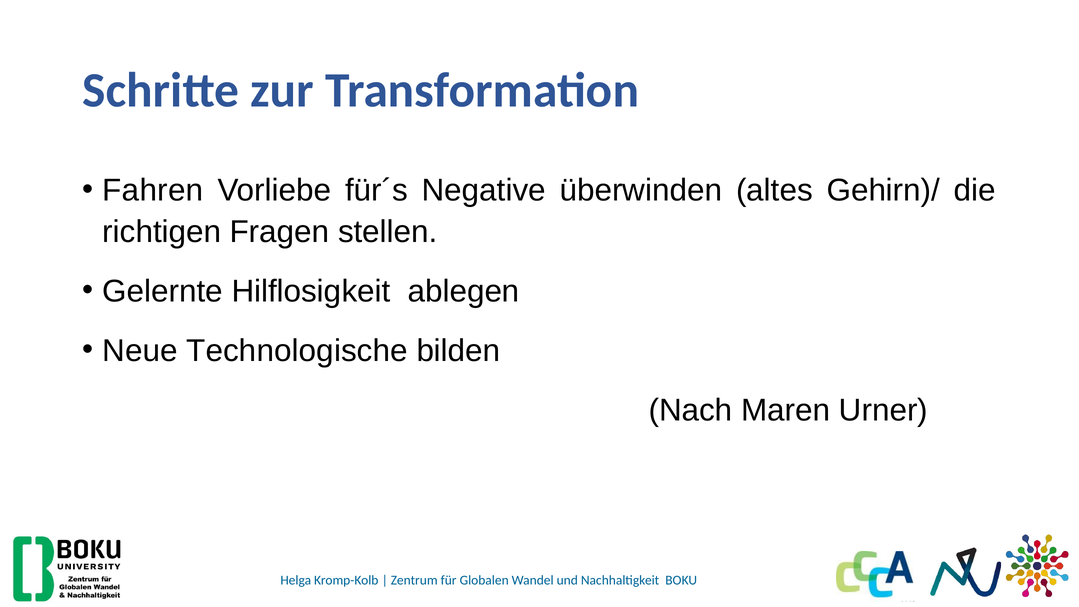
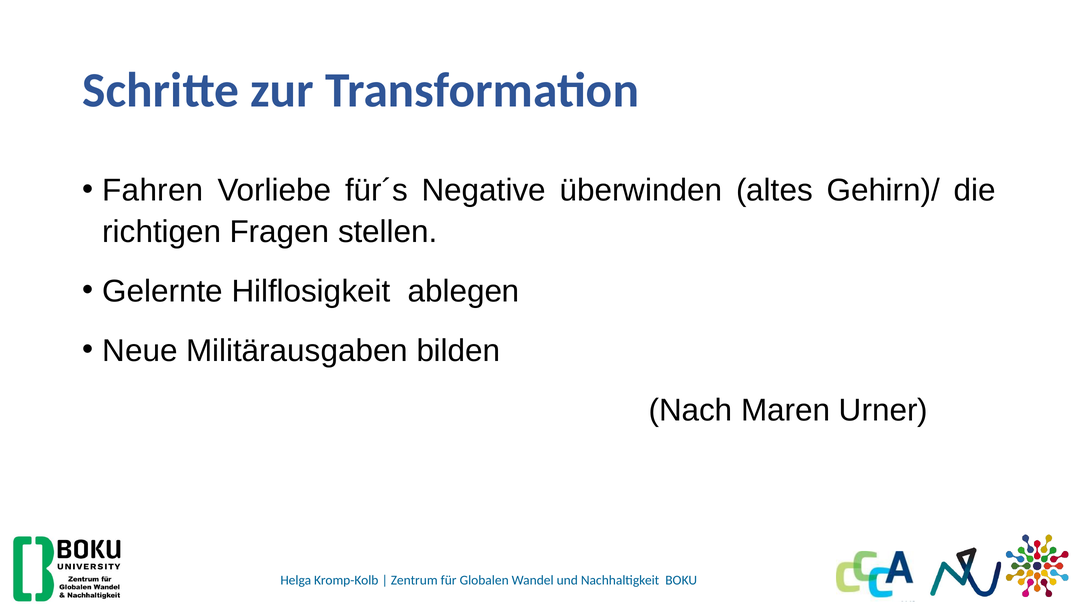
Technologische: Technologische -> Militärausgaben (297, 351)
